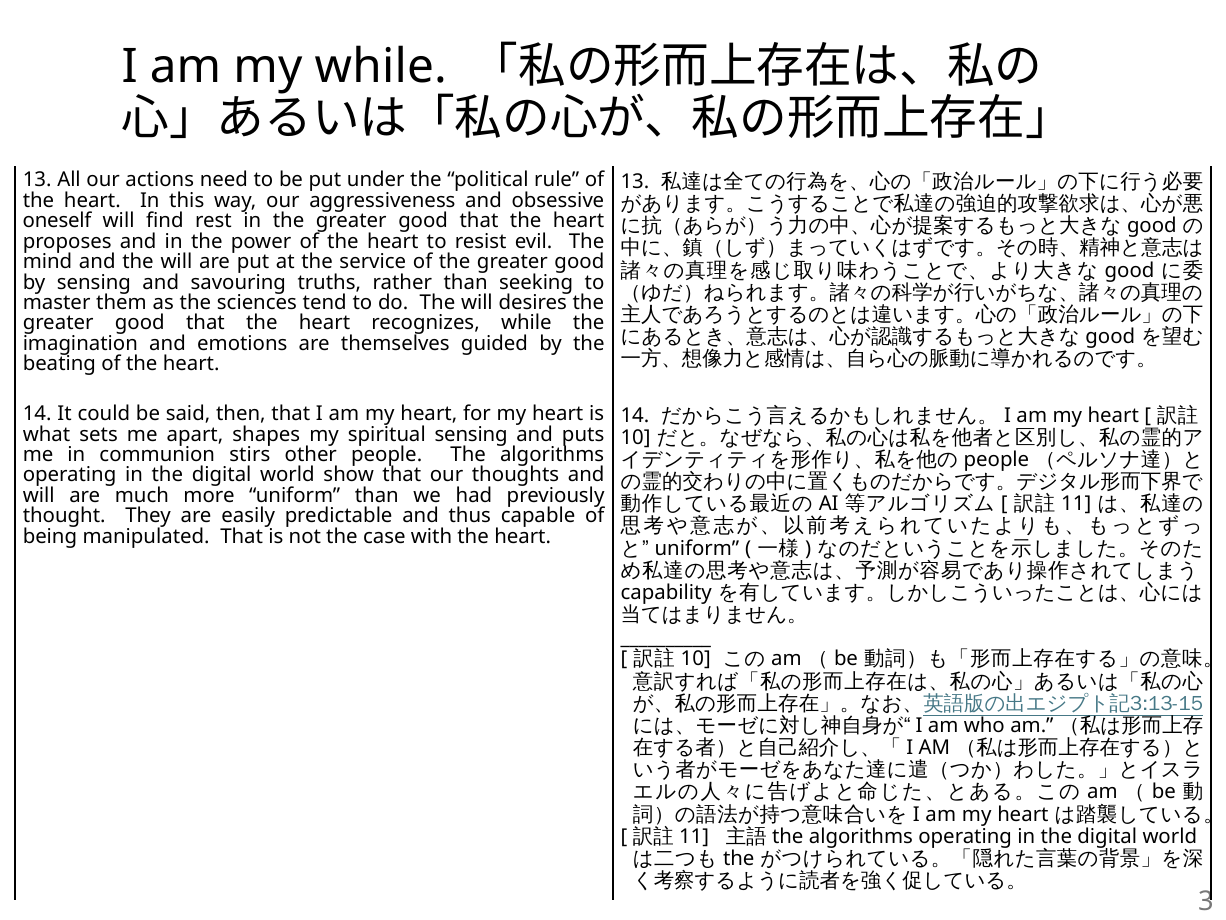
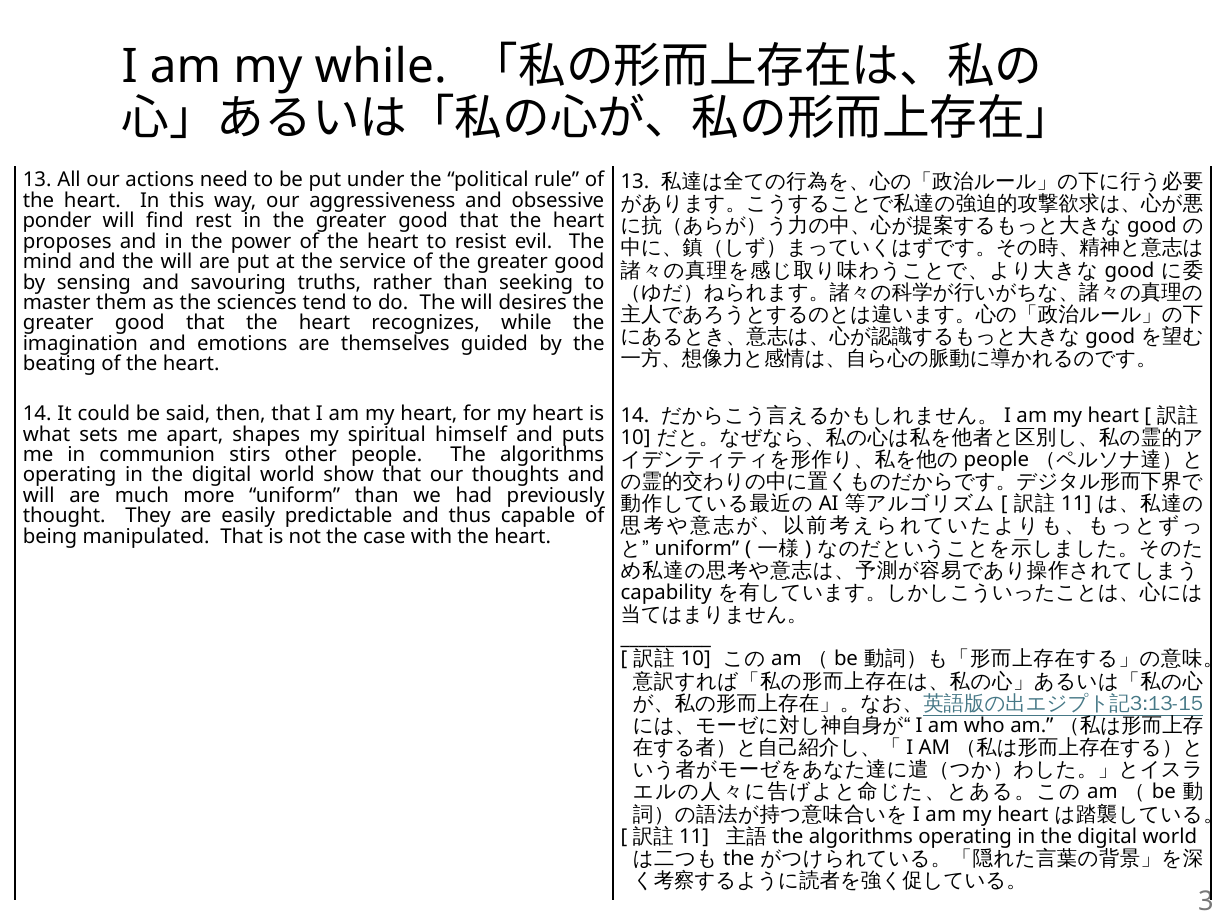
oneself: oneself -> ponder (57, 221)
spiritual sensing: sensing -> himself (471, 434)
